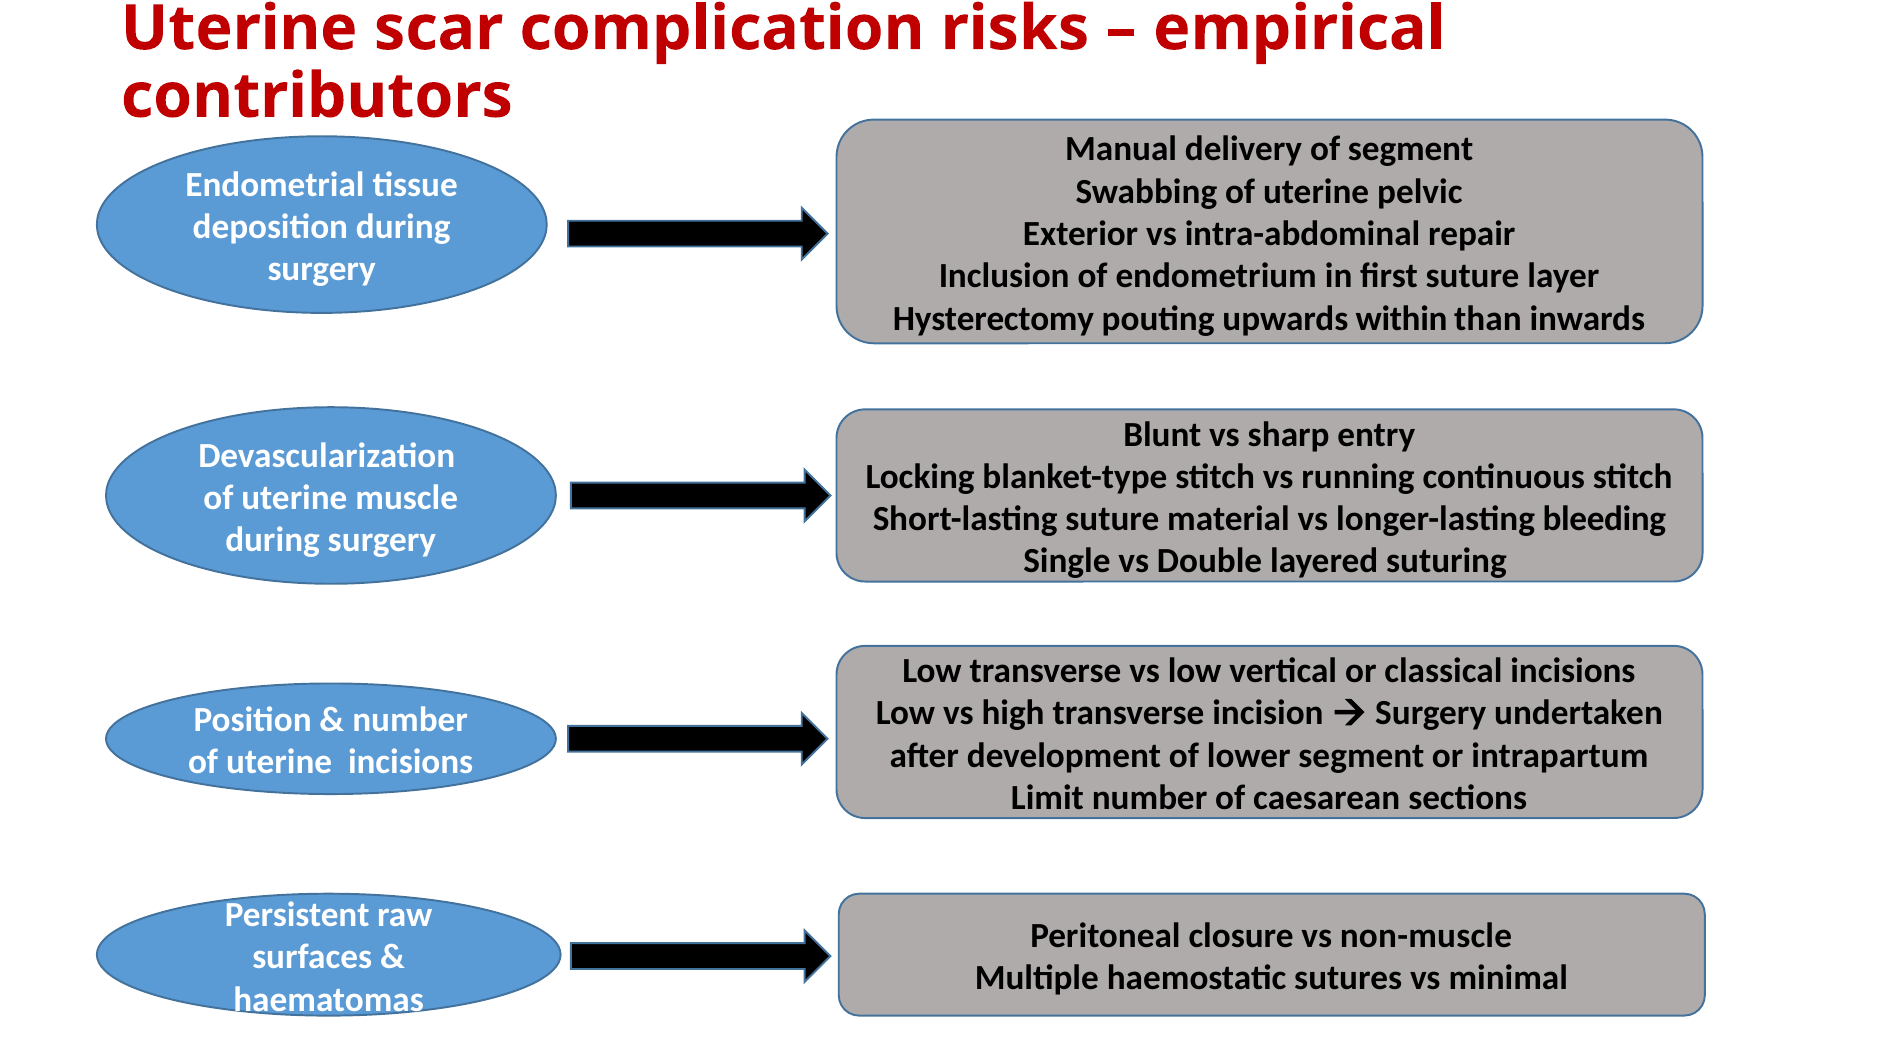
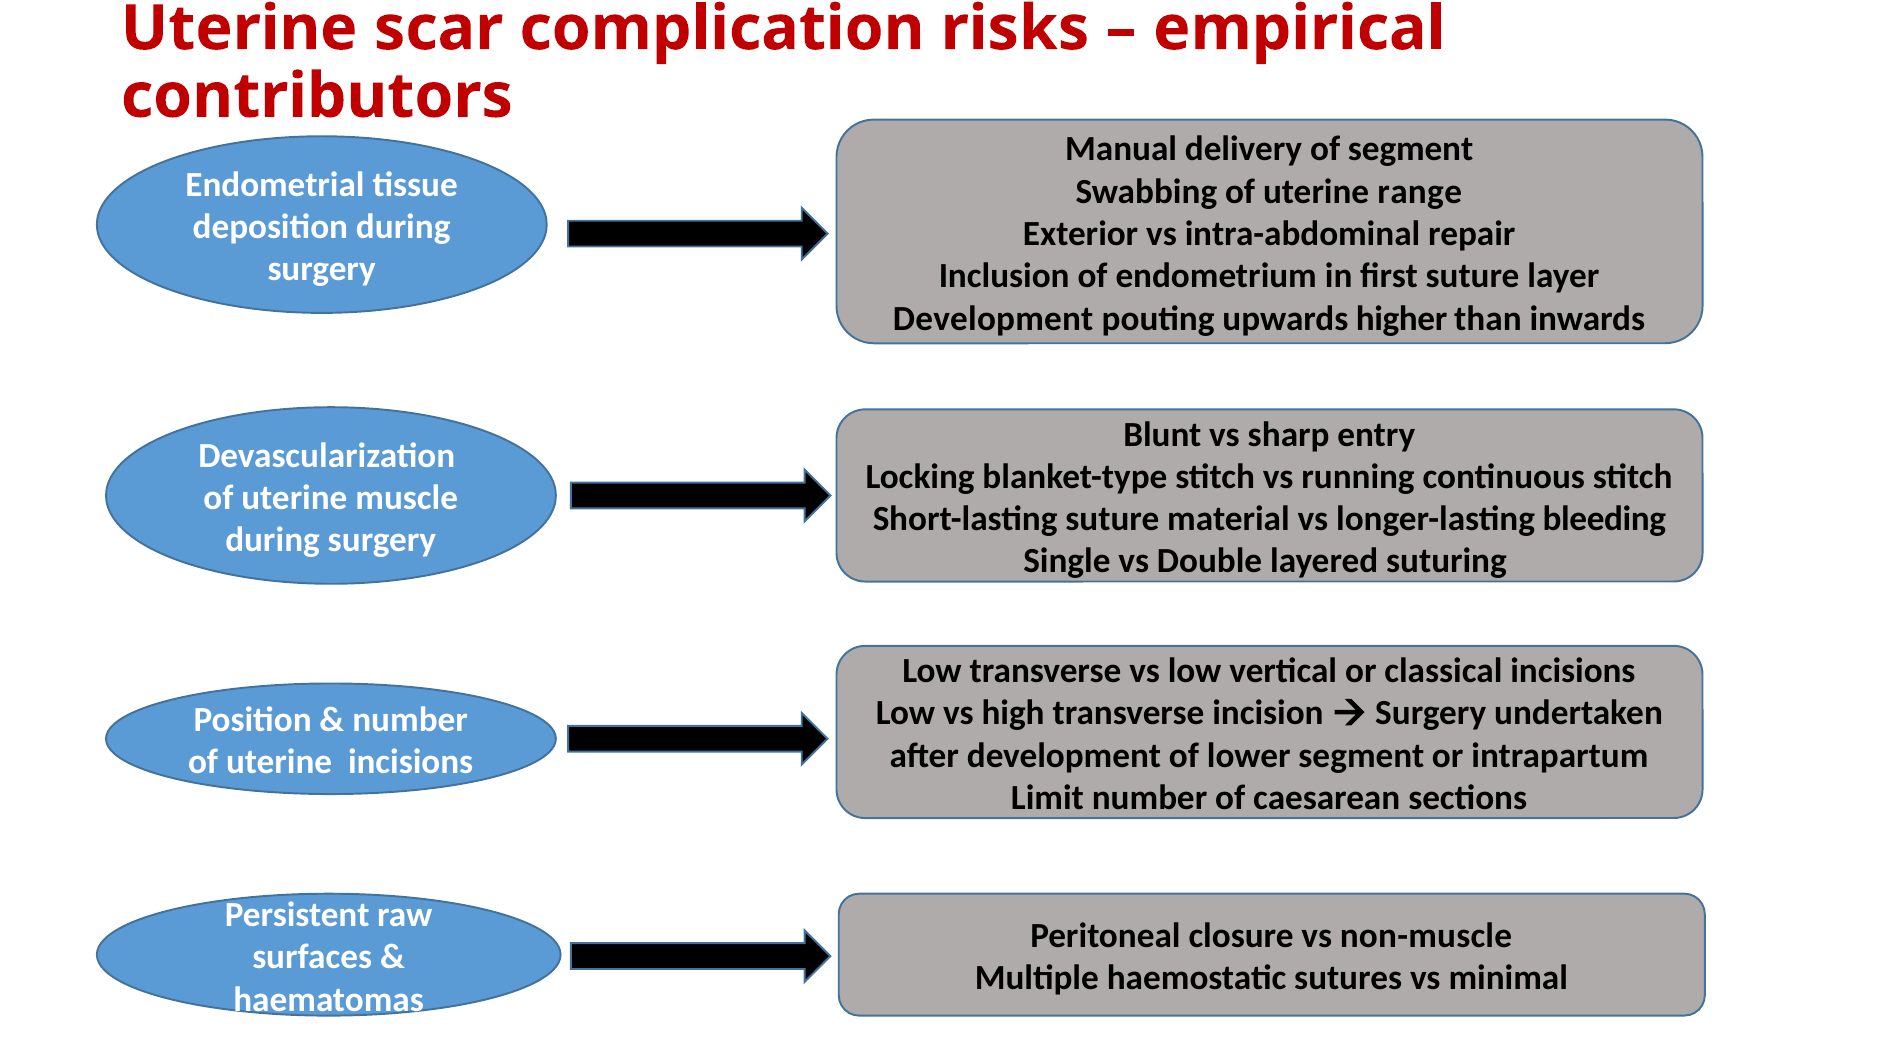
pelvic: pelvic -> range (1420, 192)
Hysterectomy: Hysterectomy -> Development (993, 318)
within: within -> higher (1402, 318)
